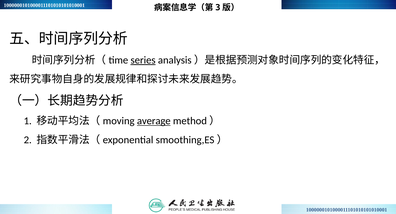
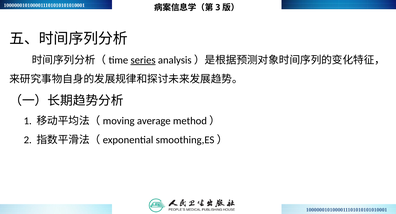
average underline: present -> none (154, 121)
